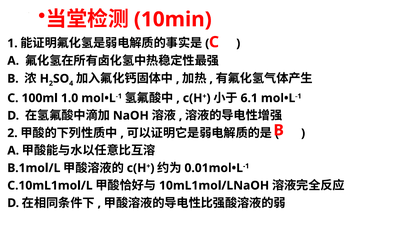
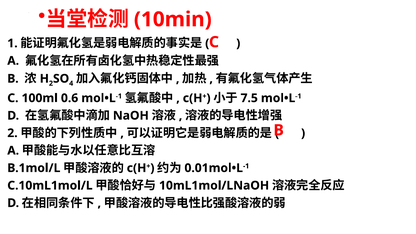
1.0: 1.0 -> 0.6 (70, 98)
6.1: 6.1 -> 7.5 (249, 98)
